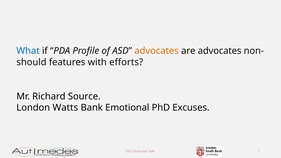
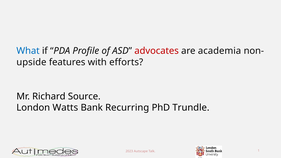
advocates colour: orange -> red (157, 51)
are advocates: advocates -> academia (220, 51)
should: should -> upside (31, 62)
Emotional: Emotional -> Recurring (127, 108)
Excuses: Excuses -> Trundle (191, 108)
